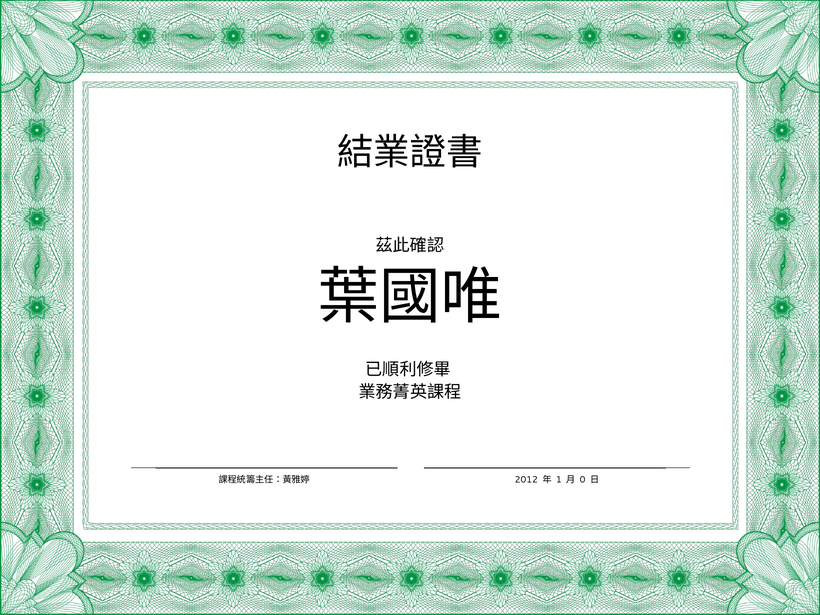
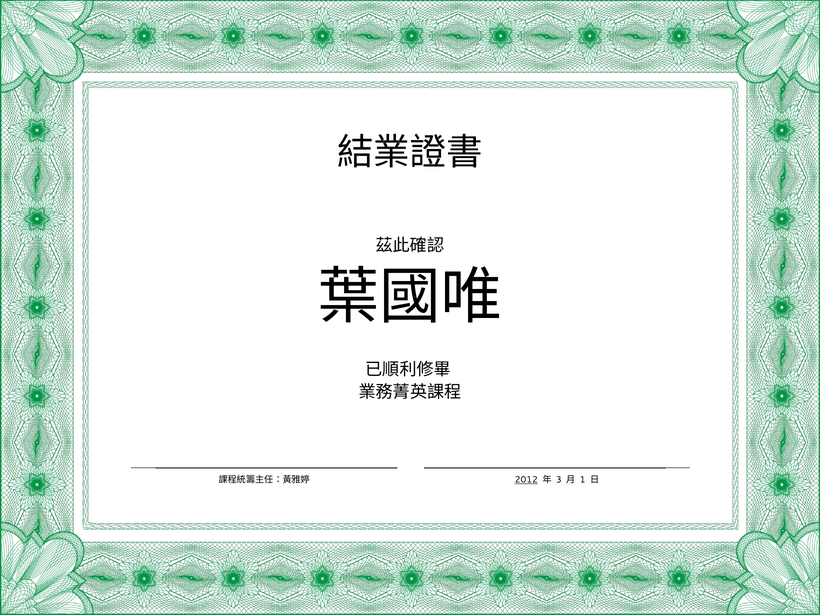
2012 underline: none -> present (526, 480)
1: 1 -> 3 (559, 480)
0: 0 -> 1 (583, 480)
